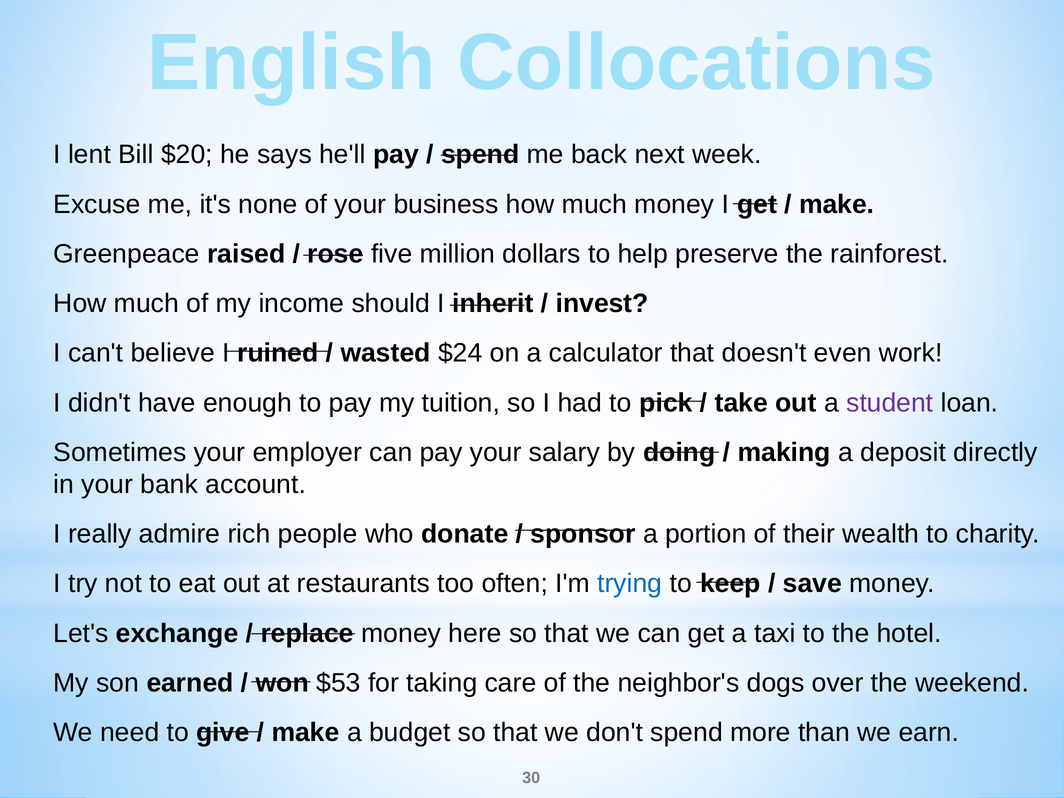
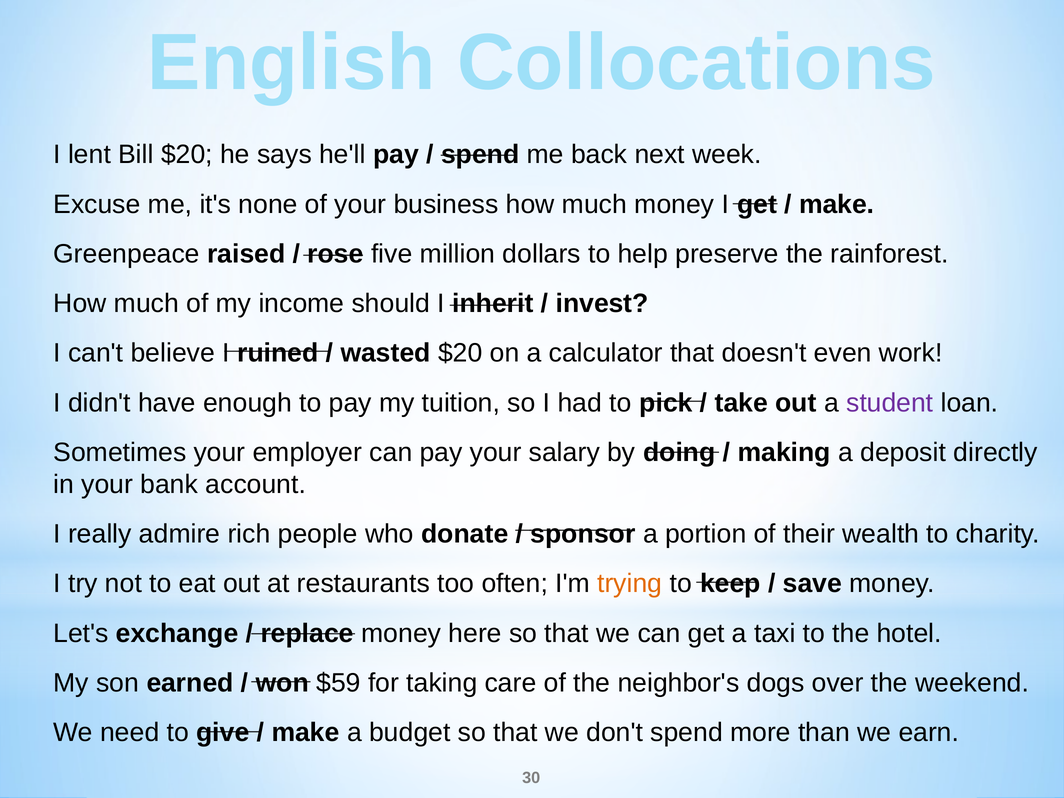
wasted $24: $24 -> $20 (460, 353)
trying colour: blue -> orange (630, 584)
$53: $53 -> $59 (339, 683)
